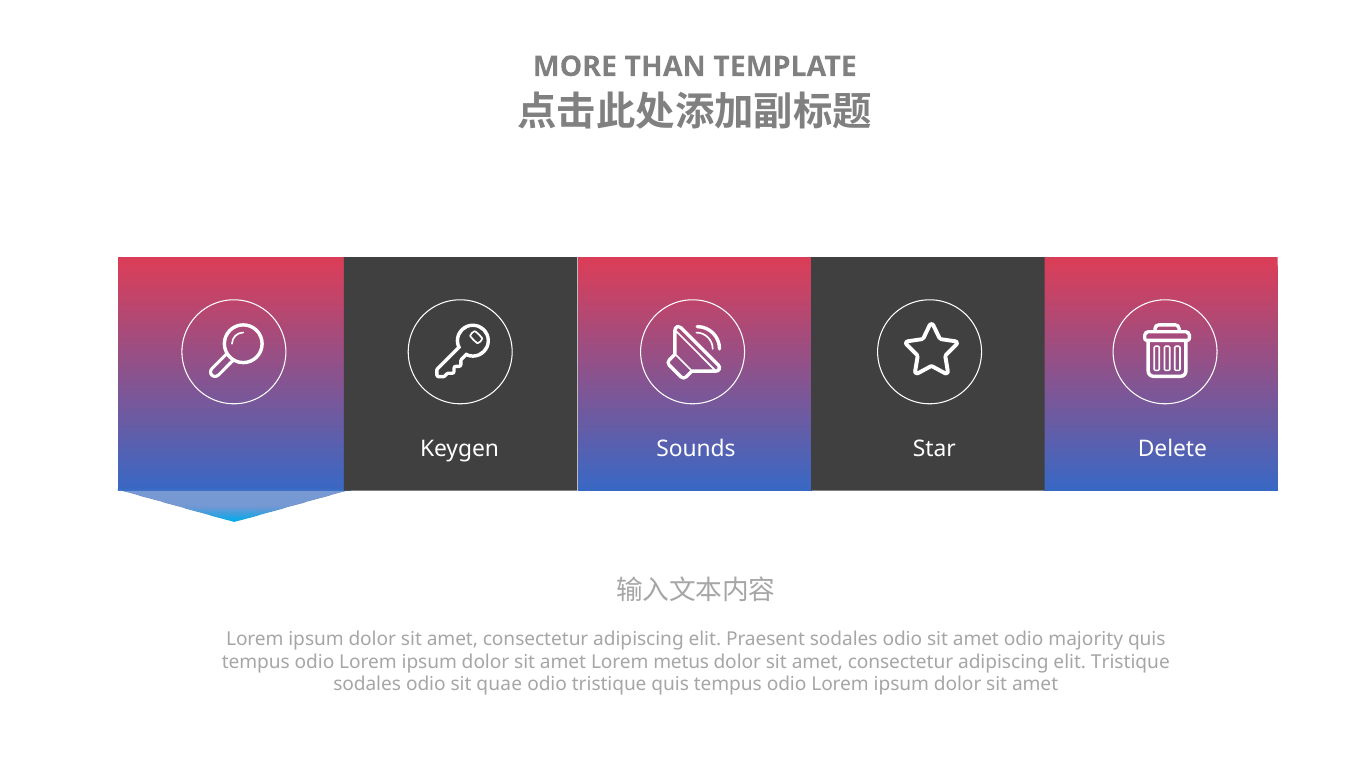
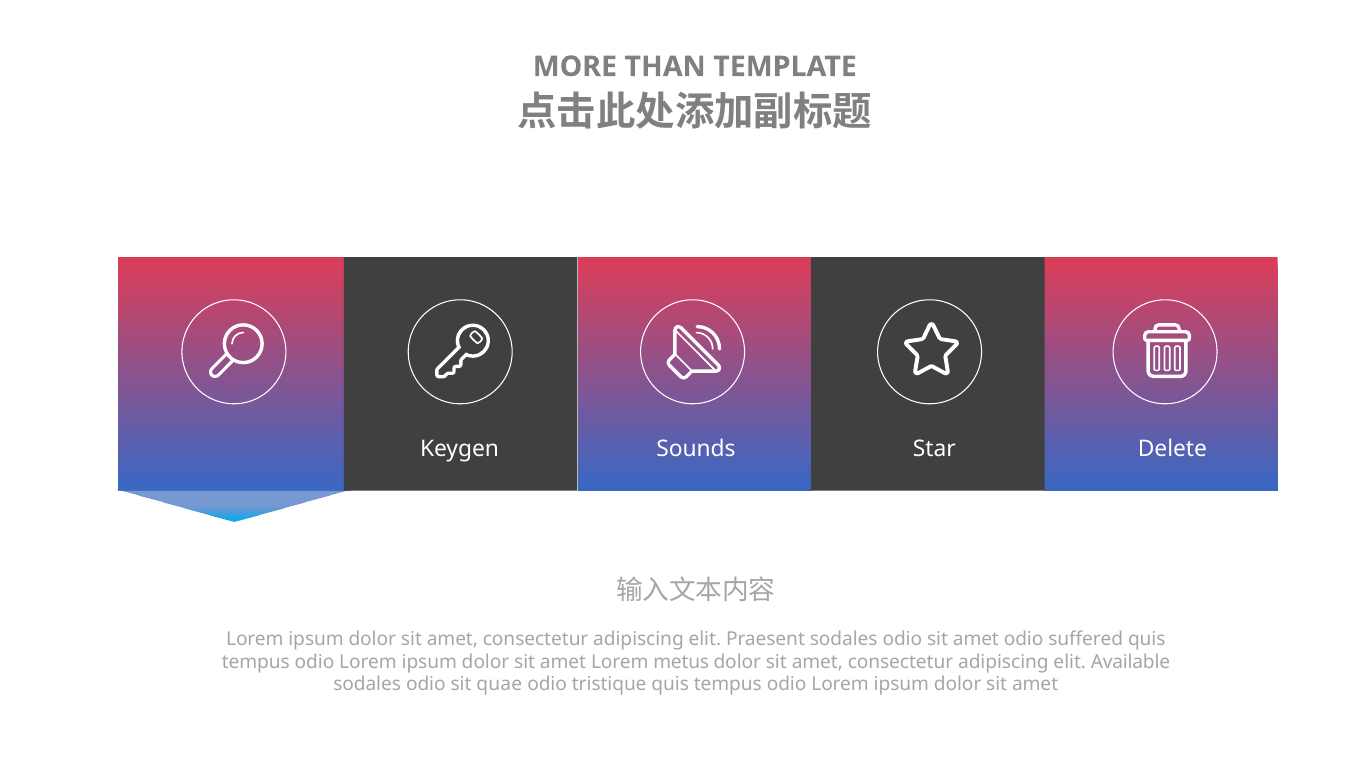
majority: majority -> suffered (1086, 639)
elit Tristique: Tristique -> Available (1130, 661)
